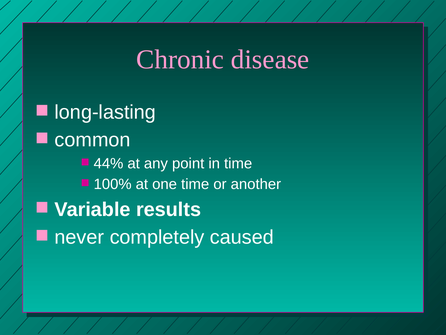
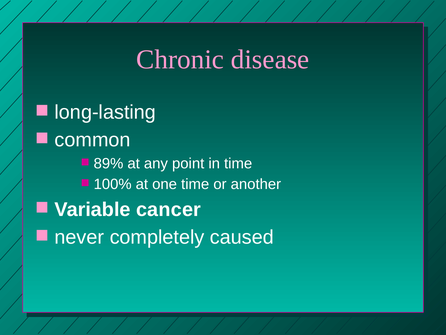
44%: 44% -> 89% (108, 163)
results: results -> cancer (169, 209)
